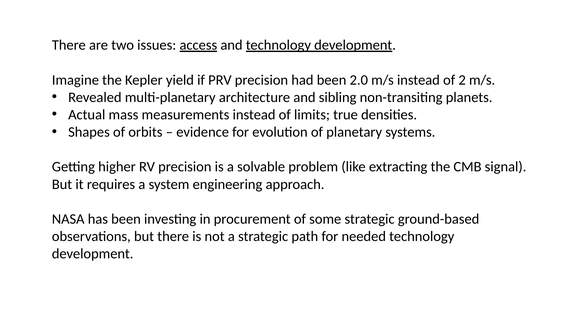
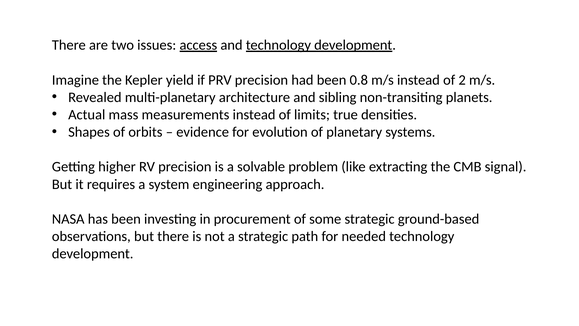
2.0: 2.0 -> 0.8 (359, 80)
